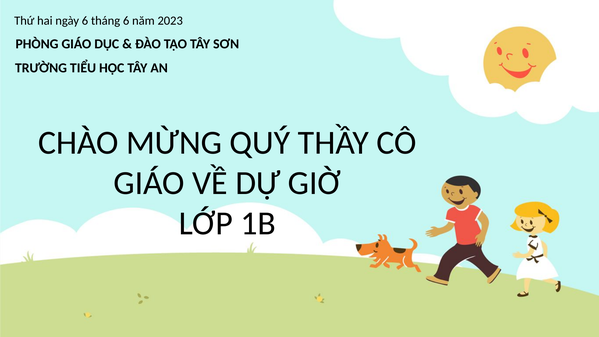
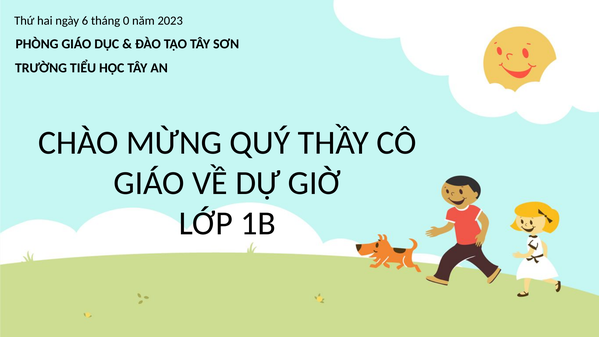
tháng 6: 6 -> 0 (126, 21)
